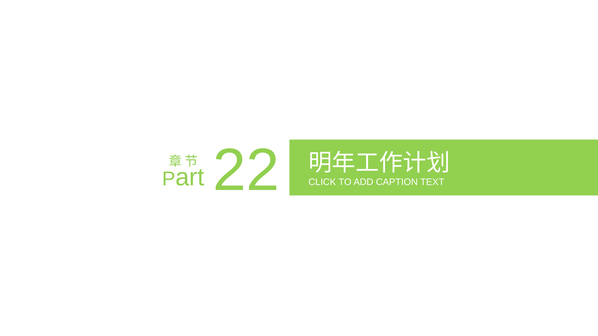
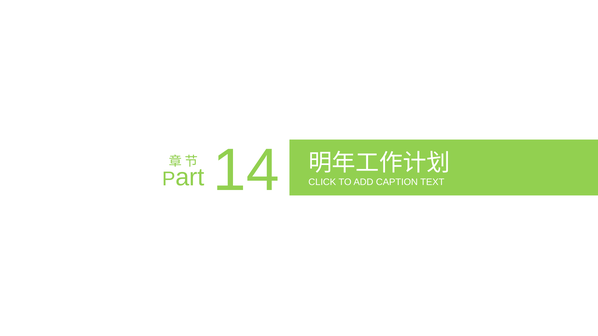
22: 22 -> 14 (246, 171)
